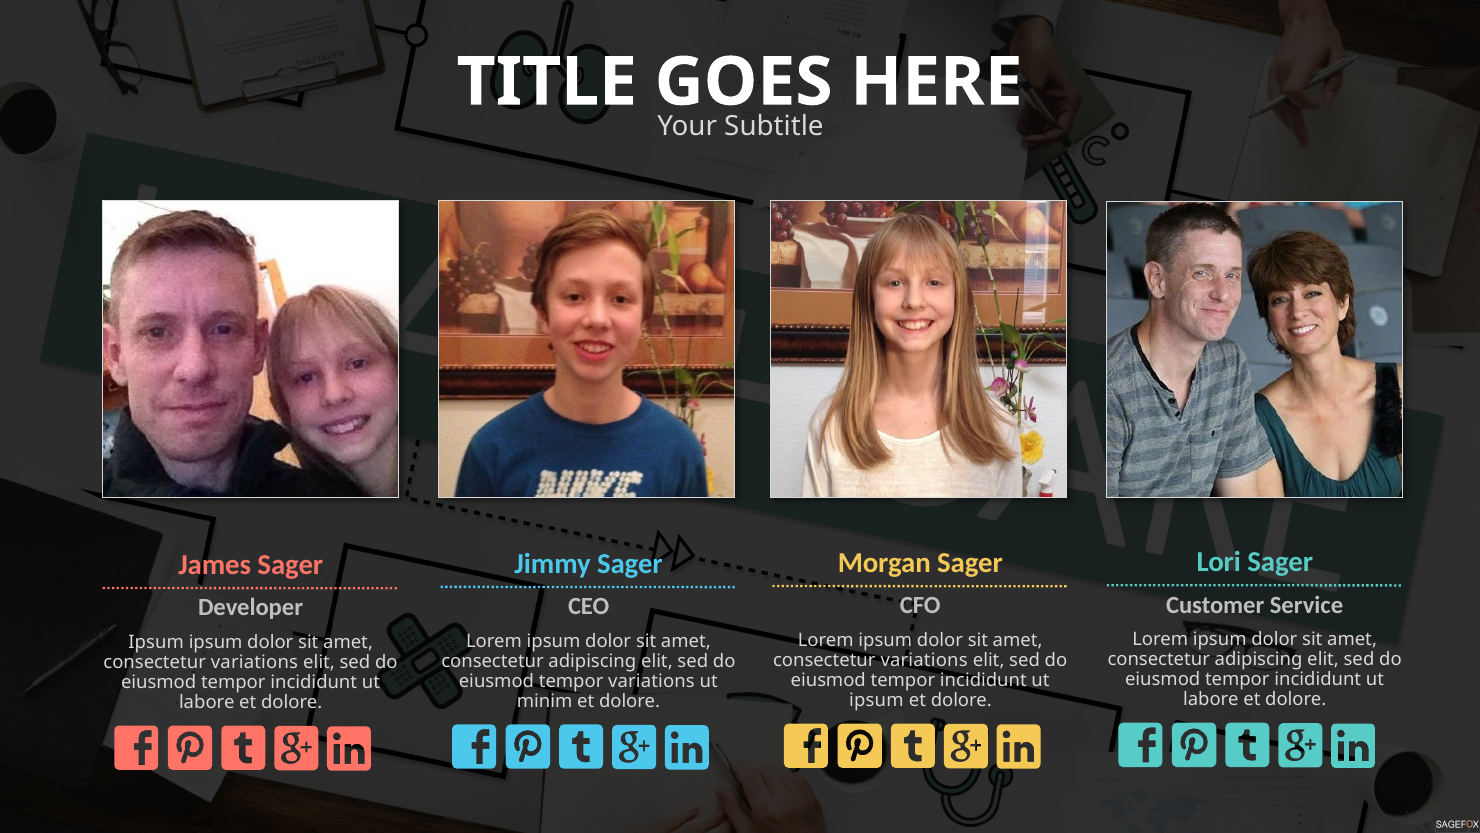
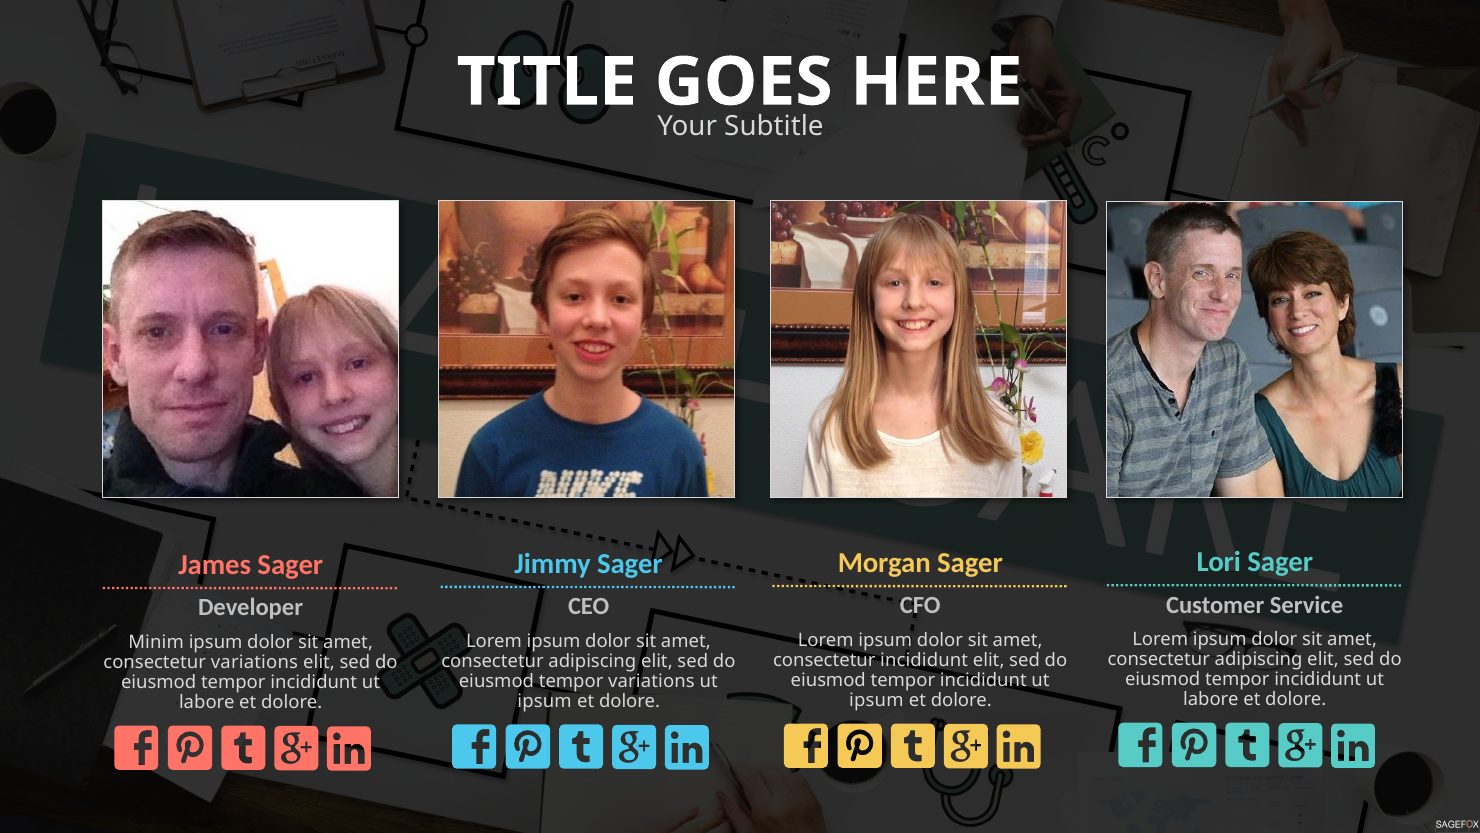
Ipsum: Ipsum -> Minim (156, 642)
variations: variations -> incididunt (924, 660)
minim: minim -> ipsum (545, 701)
